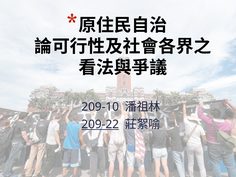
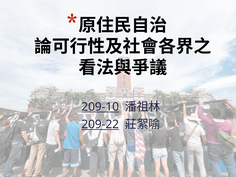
209-10 underline: none -> present (100, 107)
